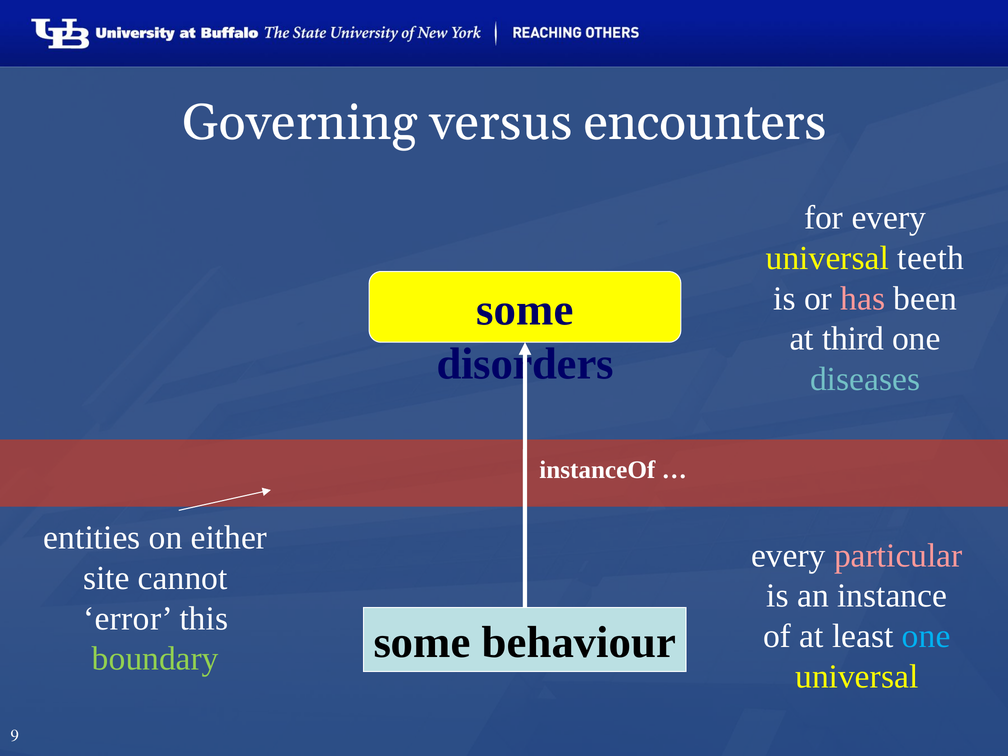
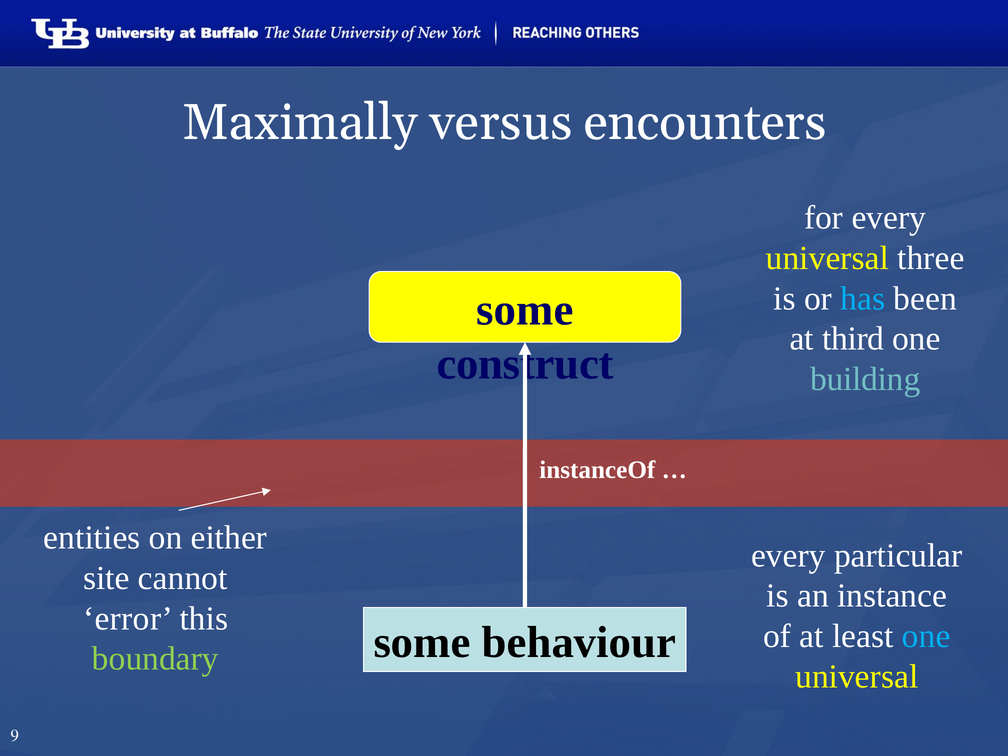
Governing: Governing -> Maximally (300, 123)
teeth: teeth -> three (931, 258)
has colour: pink -> light blue (863, 298)
disorders: disorders -> construct (525, 364)
diseases: diseases -> building (865, 379)
particular colour: pink -> white (898, 556)
